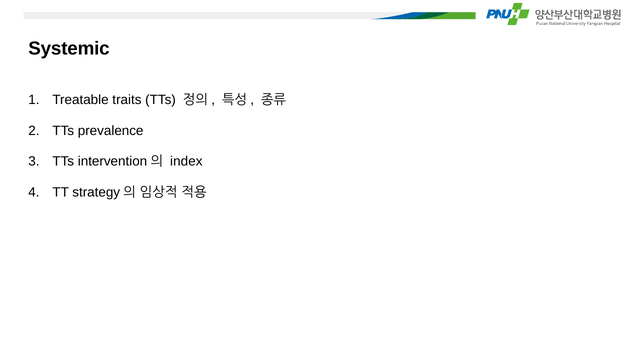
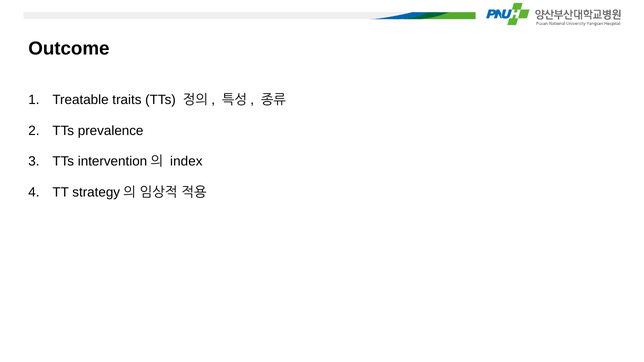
Systemic: Systemic -> Outcome (69, 49)
